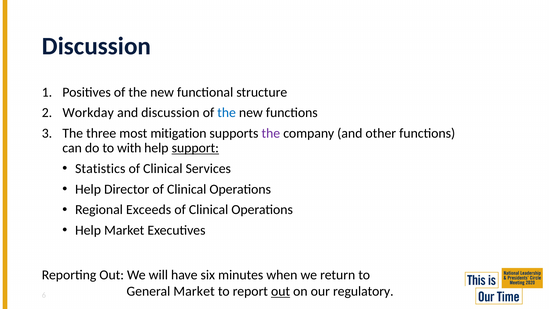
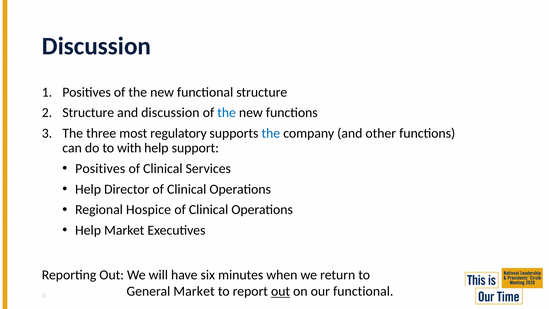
Workday: Workday -> Structure (88, 113)
mitigation: mitigation -> regulatory (178, 133)
the colour: purple -> blue (271, 133)
support underline: present -> none (195, 148)
Statistics: Statistics -> Positives (100, 169)
Exceeds: Exceeds -> Hospice (149, 210)
our regulatory: regulatory -> functional (363, 291)
